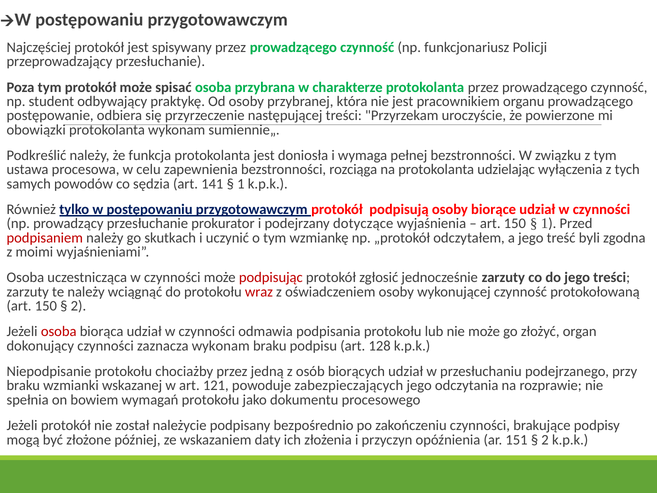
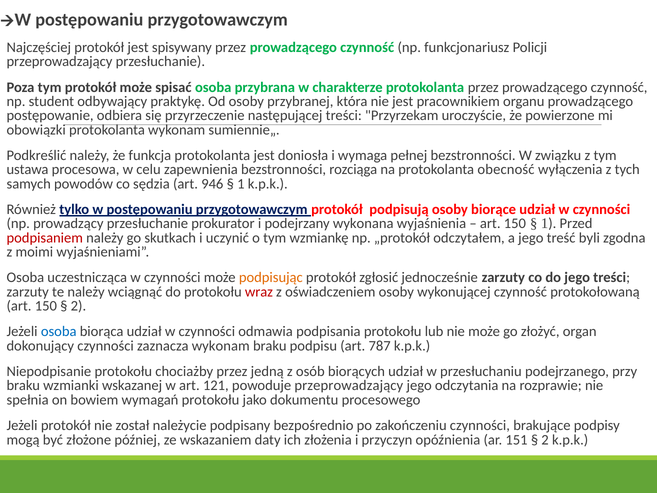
udzielając: udzielając -> obecność (506, 170)
141: 141 -> 946 (212, 184)
dotyczące: dotyczące -> wykonana (363, 224)
podpisując colour: red -> orange (271, 278)
osoba colour: red -> blue (59, 331)
128: 128 -> 787 (380, 346)
powoduje zabezpieczających: zabezpieczających -> przeprowadzający (349, 385)
